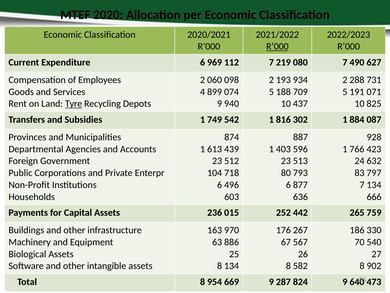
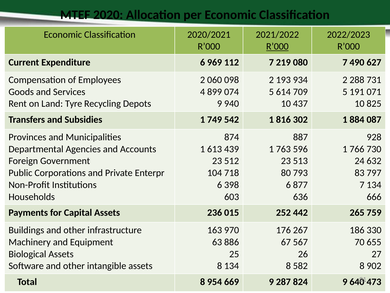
188: 188 -> 614 (283, 92)
Tyre underline: present -> none (74, 104)
403: 403 -> 763 (283, 149)
423: 423 -> 730 (374, 149)
496: 496 -> 398 (232, 185)
540: 540 -> 655 (374, 242)
